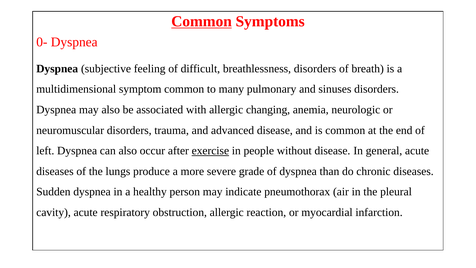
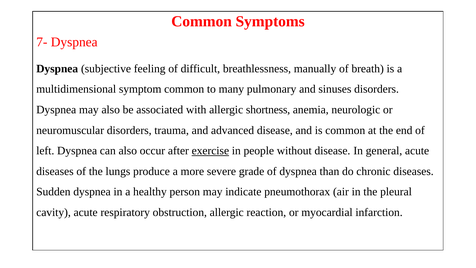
Common underline: present -> none (202, 21)
0-: 0- -> 7- (42, 42)
breathlessness disorders: disorders -> manually (315, 69)
changing: changing -> shortness (268, 110)
